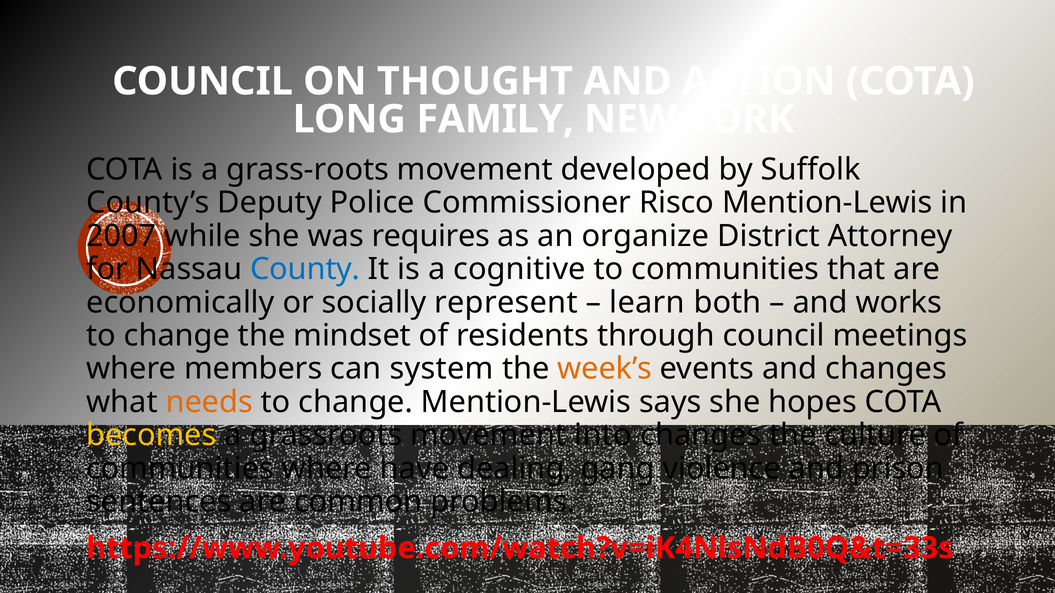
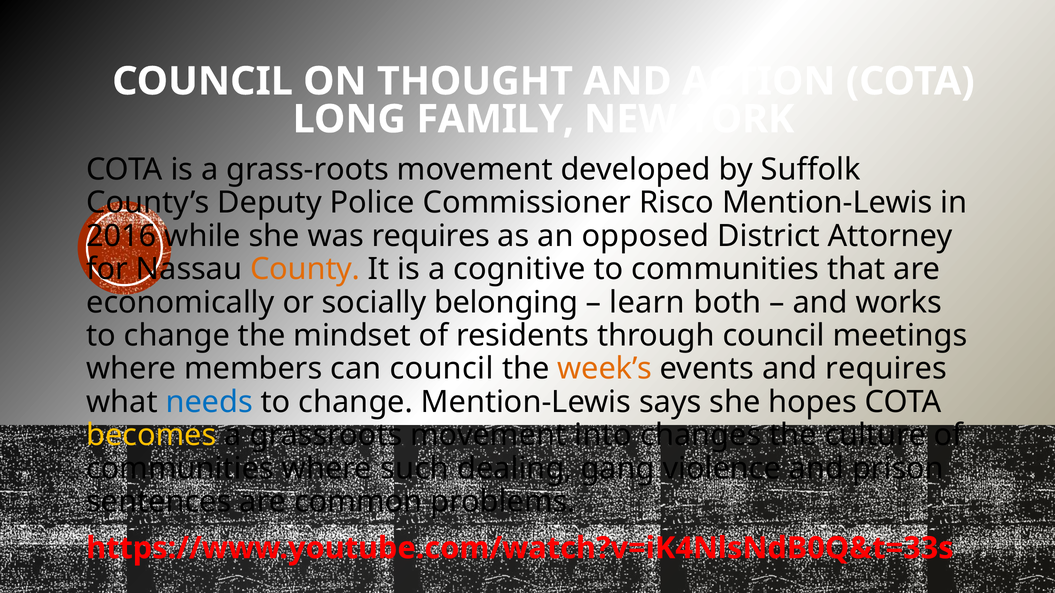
2007: 2007 -> 2016 (121, 236)
organize: organize -> opposed (645, 236)
County colour: blue -> orange (305, 269)
represent: represent -> belonging (506, 303)
can system: system -> council (442, 369)
and changes: changes -> requires (886, 369)
needs colour: orange -> blue (209, 402)
have: have -> such (414, 469)
